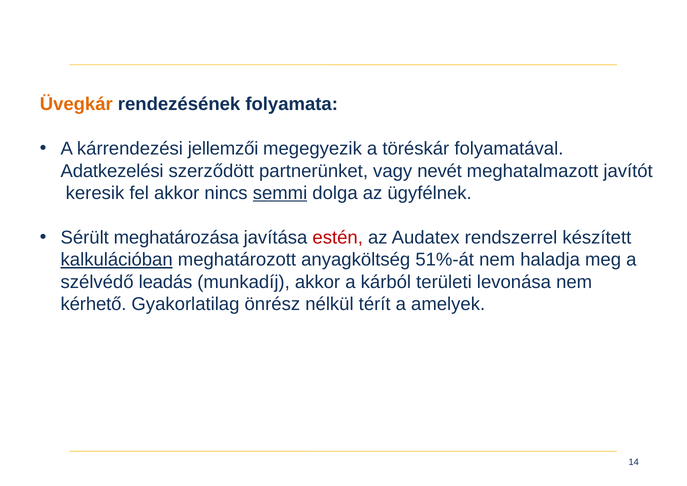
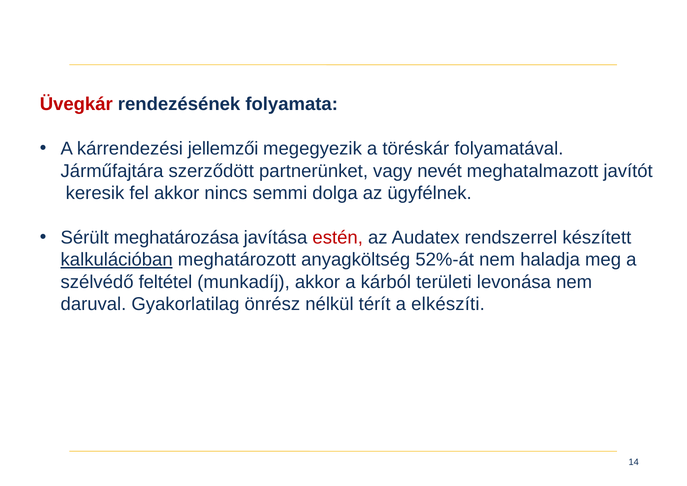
Üvegkár colour: orange -> red (76, 104)
Adatkezelési: Adatkezelési -> Járműfajtára (112, 171)
semmi underline: present -> none (280, 193)
51%-át: 51%-át -> 52%-át (445, 260)
leadás: leadás -> feltétel (165, 282)
kérhető: kérhető -> daruval (93, 304)
amelyek: amelyek -> elkészíti (448, 304)
